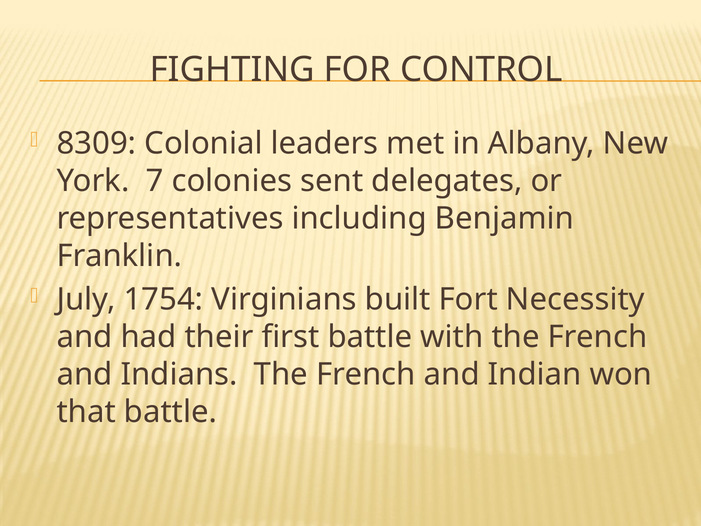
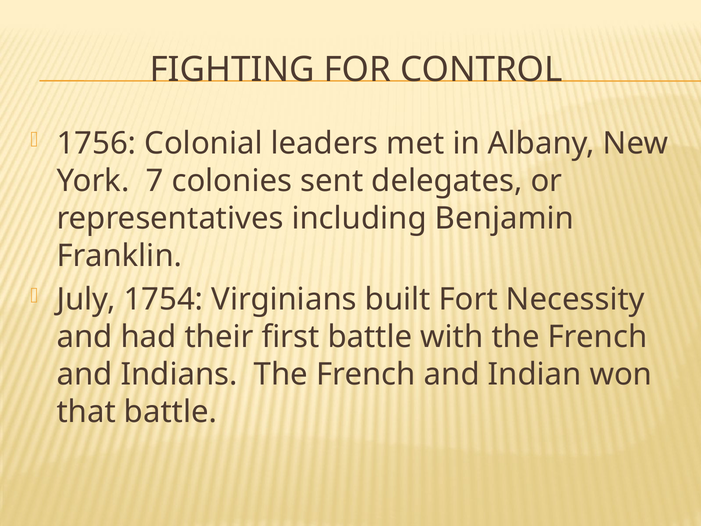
8309: 8309 -> 1756 (96, 144)
